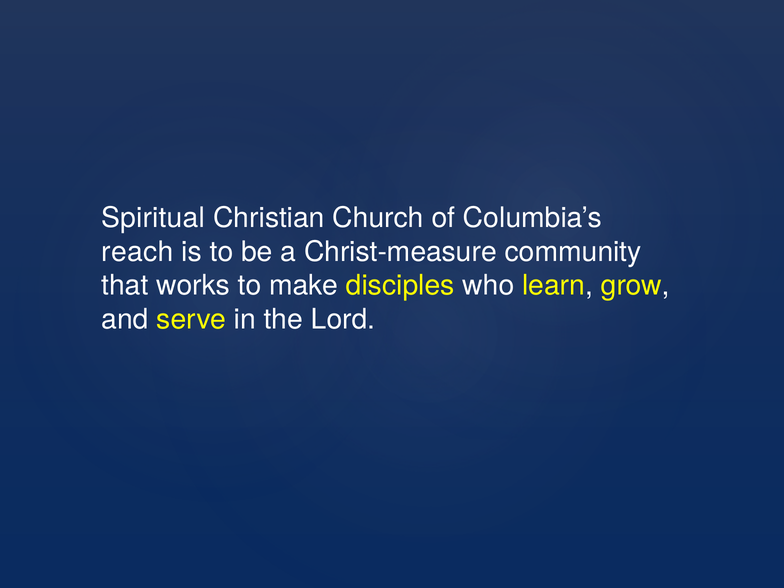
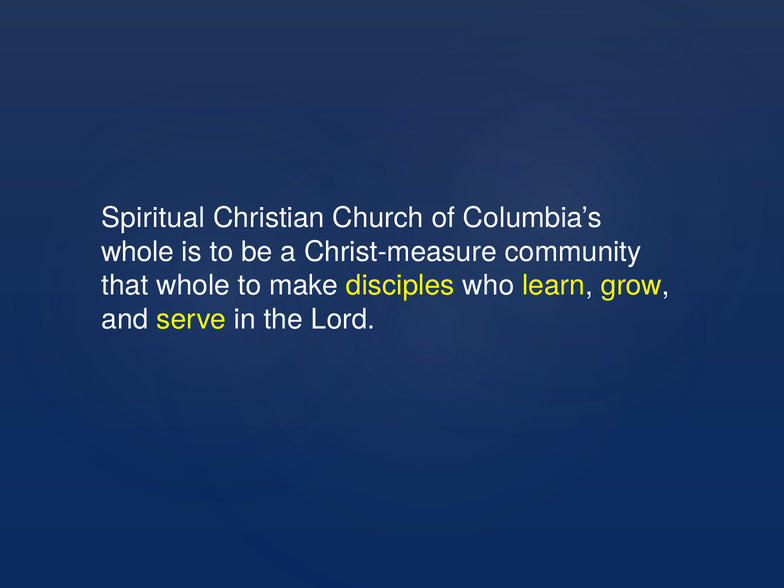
reach: reach -> whole (138, 252)
that works: works -> whole (193, 286)
